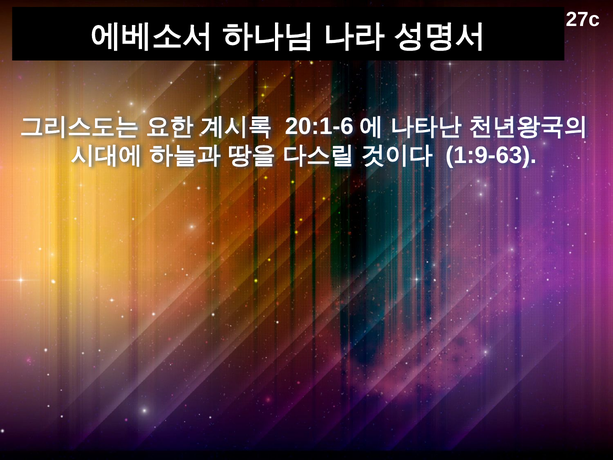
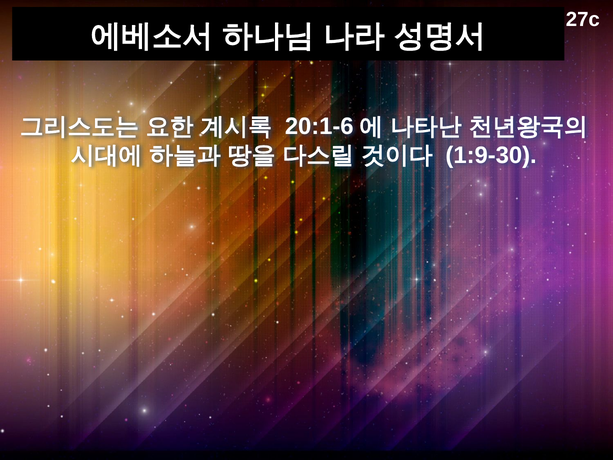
1:9-63: 1:9-63 -> 1:9-30 (491, 155)
